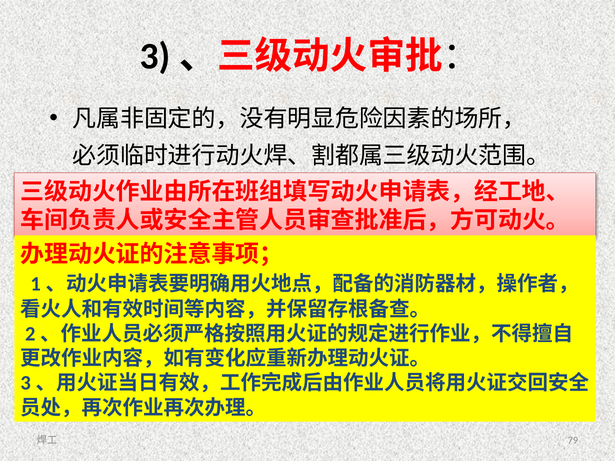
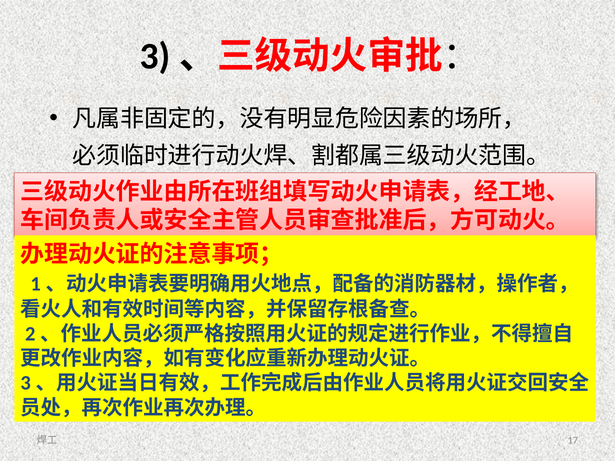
79: 79 -> 17 (573, 440)
